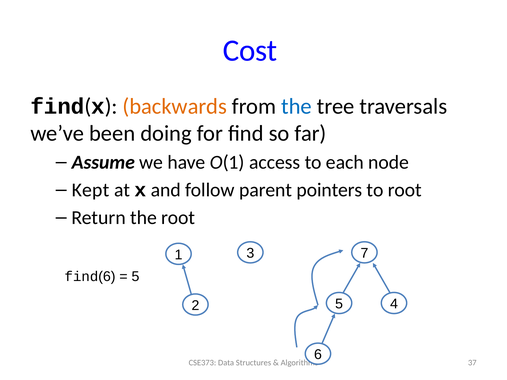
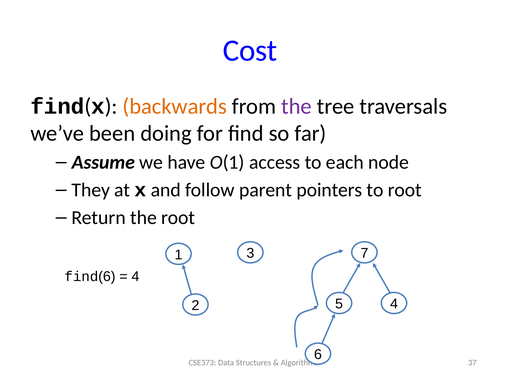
the colour: blue -> purple (297, 106)
Kept: Kept -> They (91, 190)
5: 5 -> 4 (135, 277)
